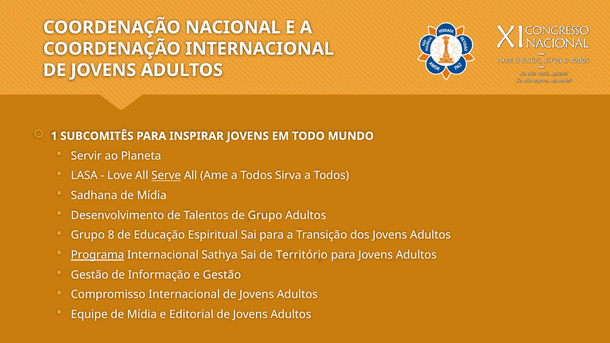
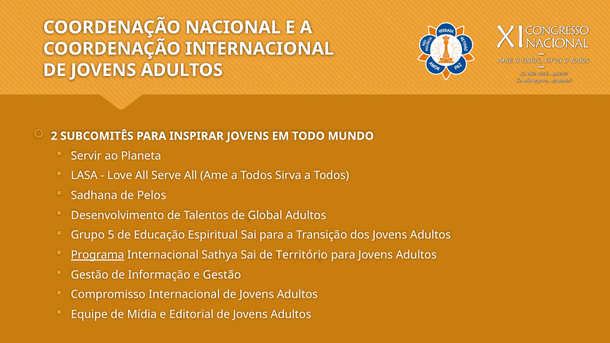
1: 1 -> 2 (54, 136)
Serve underline: present -> none (166, 176)
Sadhana de Mídia: Mídia -> Pelos (152, 196)
de Grupo: Grupo -> Global (265, 215)
8: 8 -> 5 (111, 235)
